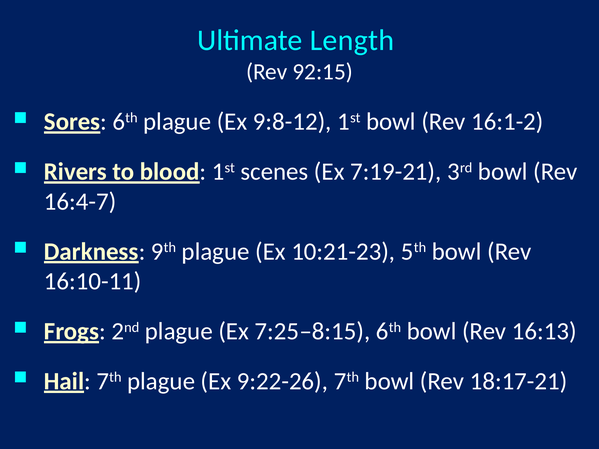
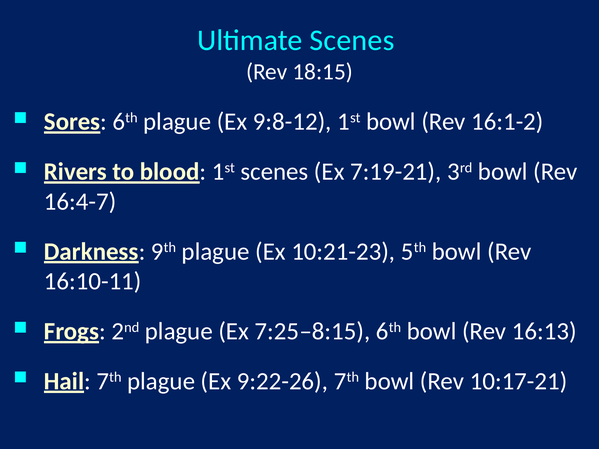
Ultimate Length: Length -> Scenes (352, 40)
92:15: 92:15 -> 18:15 (323, 72)
18:17-21: 18:17-21 -> 10:17-21 (519, 381)
